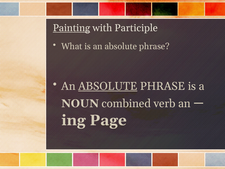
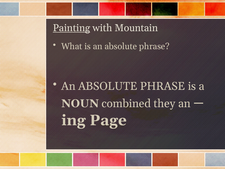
Participle: Participle -> Mountain (136, 28)
ABSOLUTE underline: present -> none (108, 86)
verb: verb -> they (164, 103)
